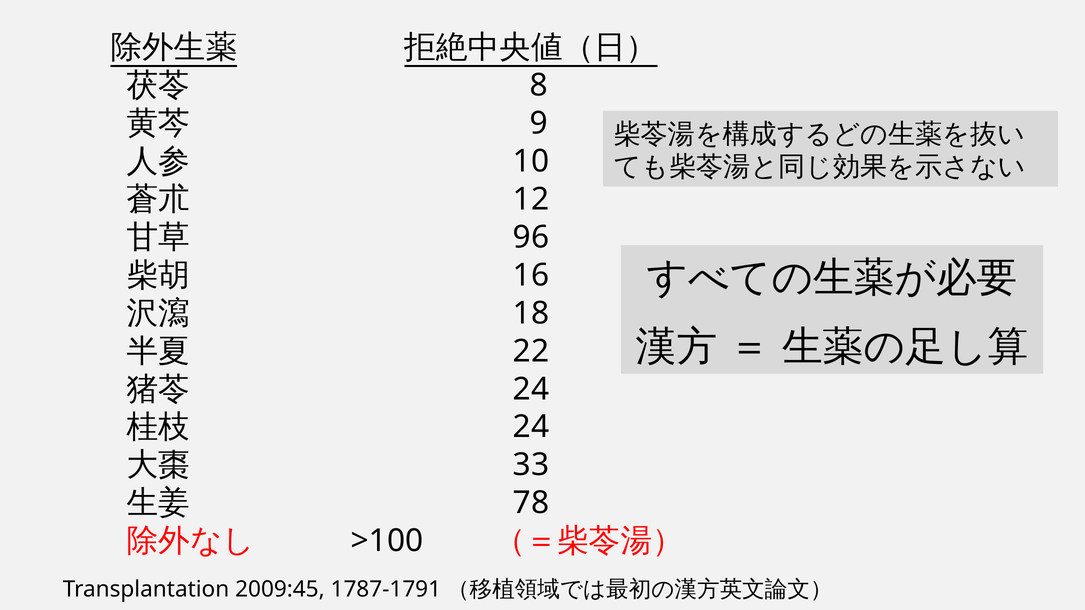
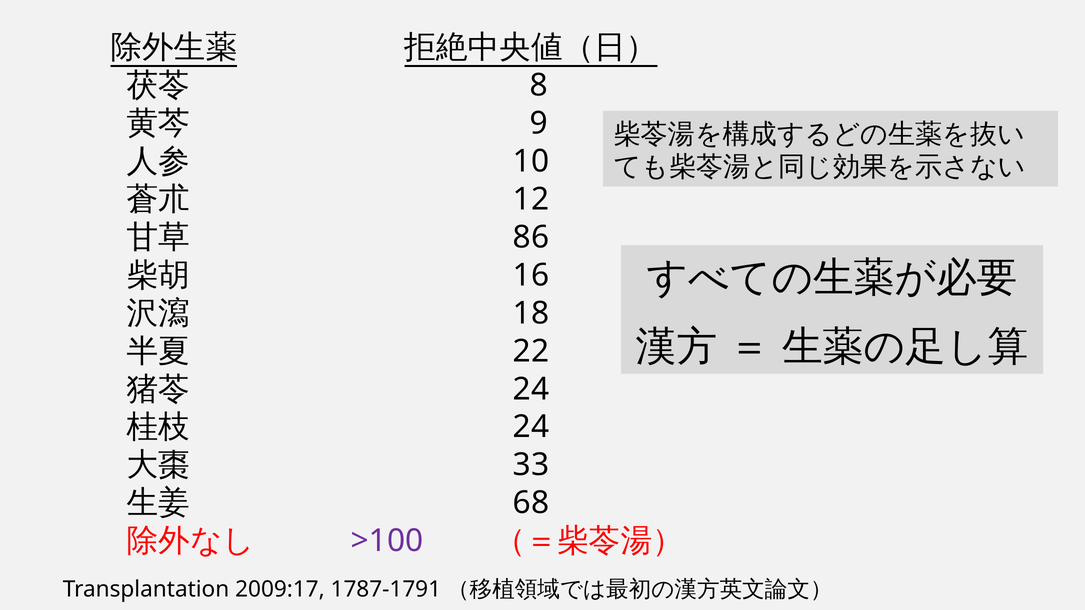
96: 96 -> 86 (531, 237)
78: 78 -> 68 (531, 503)
>100 colour: black -> purple (387, 541)
2009:45: 2009:45 -> 2009:17 (280, 590)
